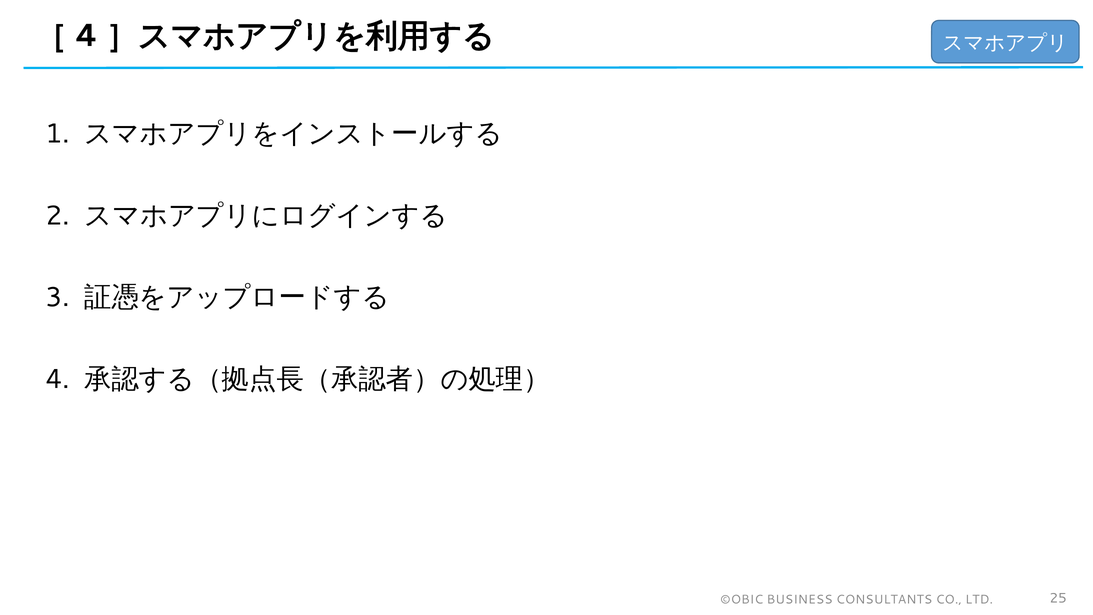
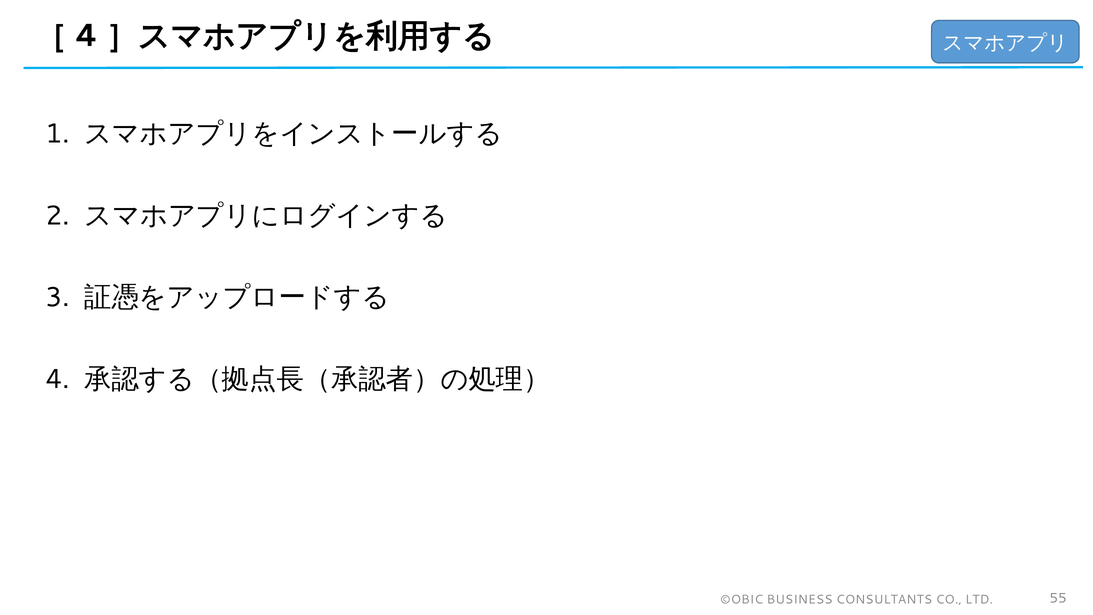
25: 25 -> 55 (1058, 598)
